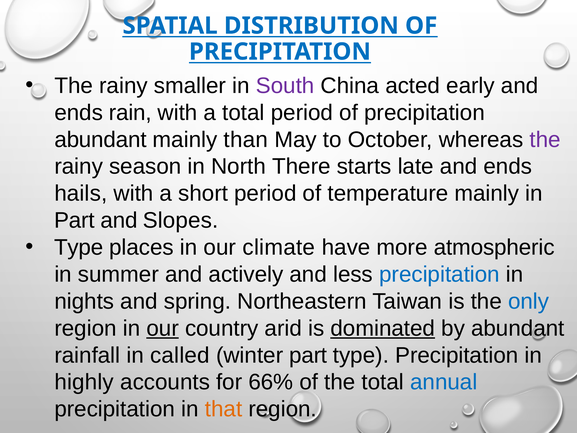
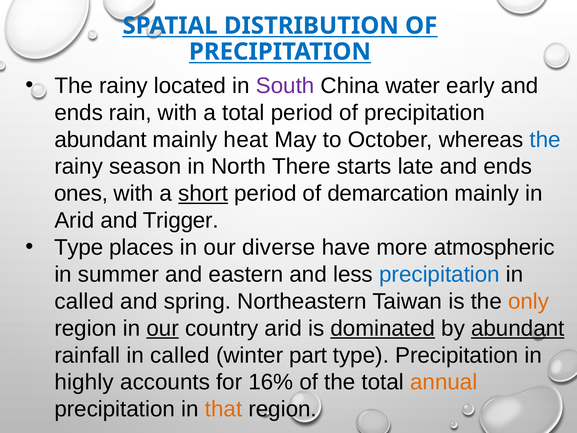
smaller: smaller -> located (190, 86)
acted: acted -> water (413, 86)
than: than -> heat (246, 140)
the colour: purple -> blue (545, 140)
hails: hails -> ones (81, 193)
short underline: none -> present (203, 193)
temperature: temperature -> demarcation (388, 193)
Part: Part -> Arid (74, 220)
Slopes: Slopes -> Trigger (181, 220)
climate: climate -> diverse (279, 247)
actively: actively -> eastern (246, 274)
nights: nights -> called (84, 301)
only colour: blue -> orange (529, 301)
abundant underline: none -> present (518, 328)
66%: 66% -> 16% (271, 382)
annual colour: blue -> orange (444, 382)
